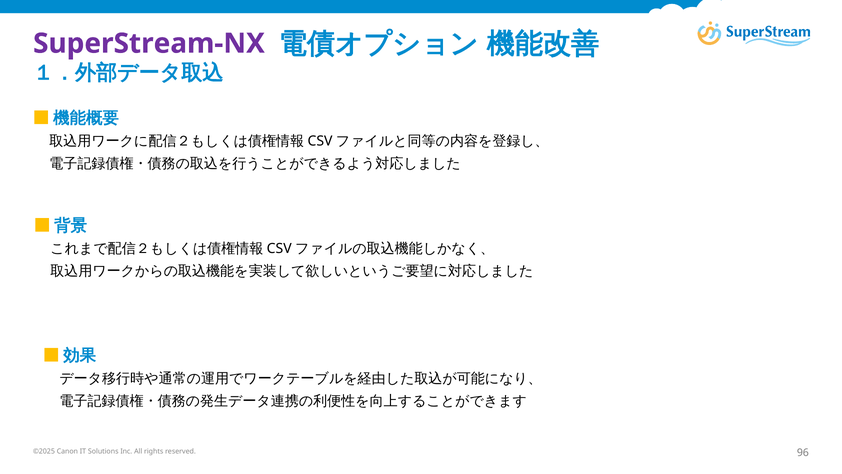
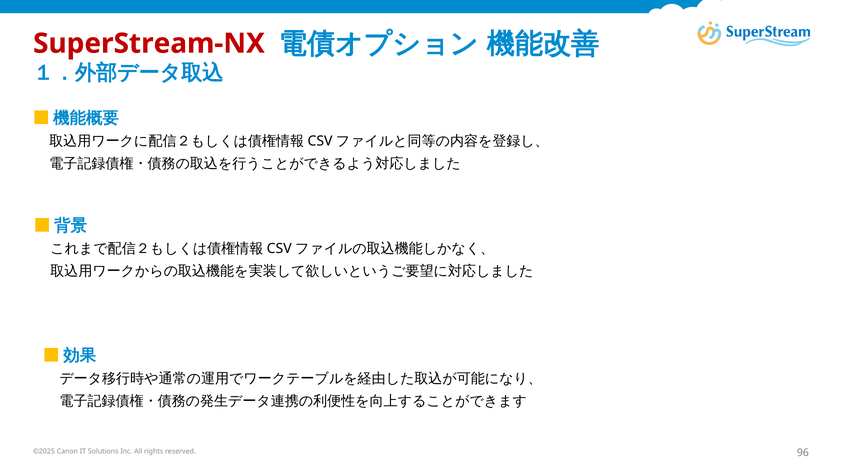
SuperStream-NX colour: purple -> red (149, 43)
